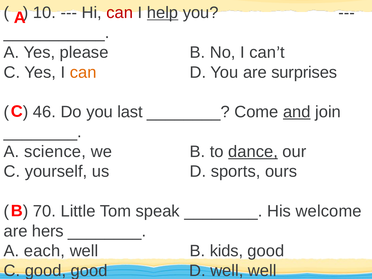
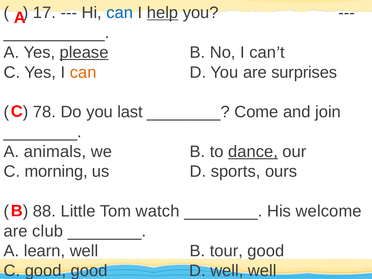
10: 10 -> 17 (44, 13)
can colour: red -> blue (120, 13)
please underline: none -> present (84, 52)
46: 46 -> 78 (44, 112)
and underline: present -> none (297, 112)
science: science -> animals (55, 152)
yourself: yourself -> morning (56, 172)
70: 70 -> 88 (44, 211)
speak: speak -> watch (158, 211)
hers: hers -> club (48, 231)
each: each -> learn (45, 251)
kids: kids -> tour (226, 251)
